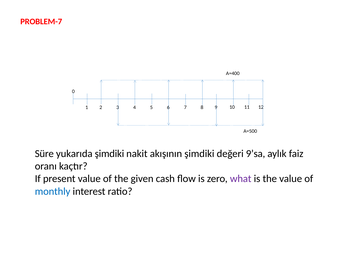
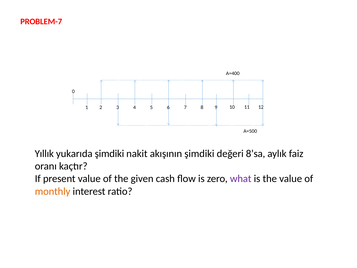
Süre: Süre -> Yıllık (44, 153)
9’sa: 9’sa -> 8’sa (256, 153)
monthly colour: blue -> orange (53, 191)
